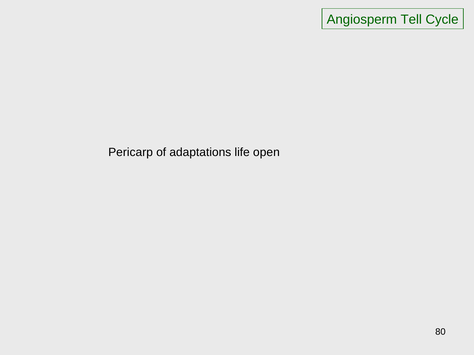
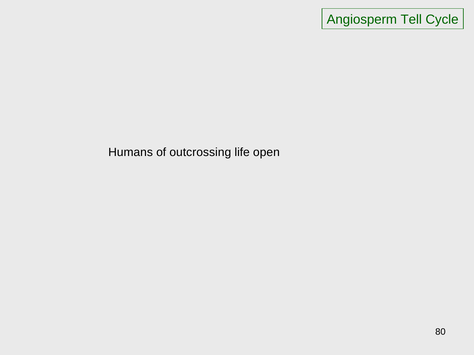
Pericarp: Pericarp -> Humans (131, 152)
adaptations: adaptations -> outcrossing (200, 152)
